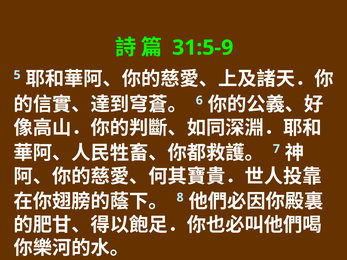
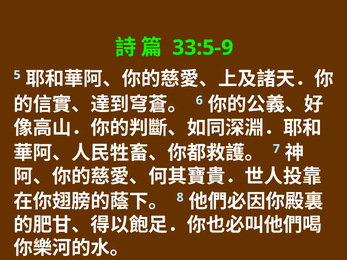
31:5-9: 31:5-9 -> 33:5-9 (203, 48)
